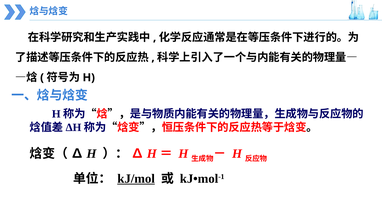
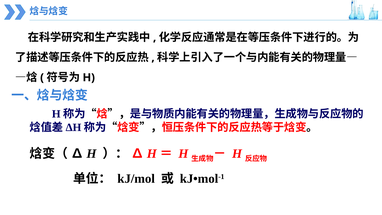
kJ/mol underline: present -> none (136, 179)
